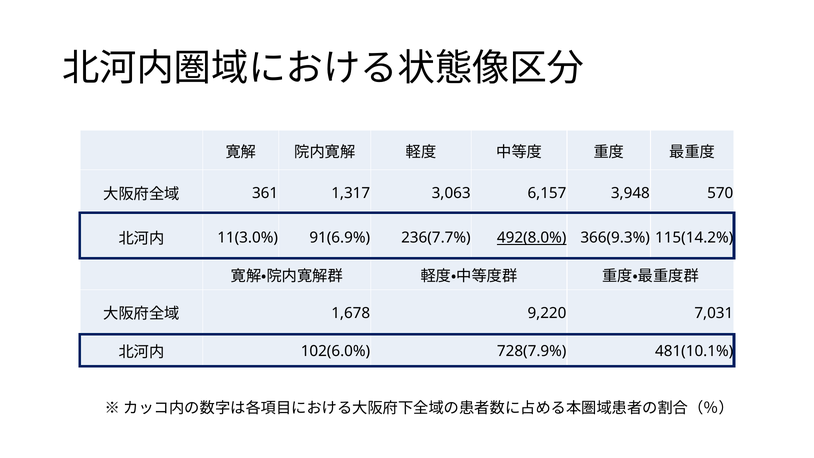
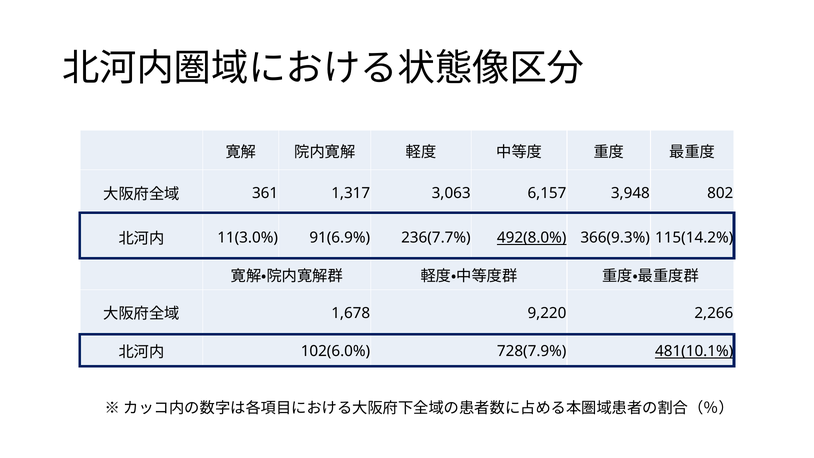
570: 570 -> 802 (720, 193)
7,031: 7,031 -> 2,266 (714, 313)
481(10.1% underline: none -> present (694, 351)
